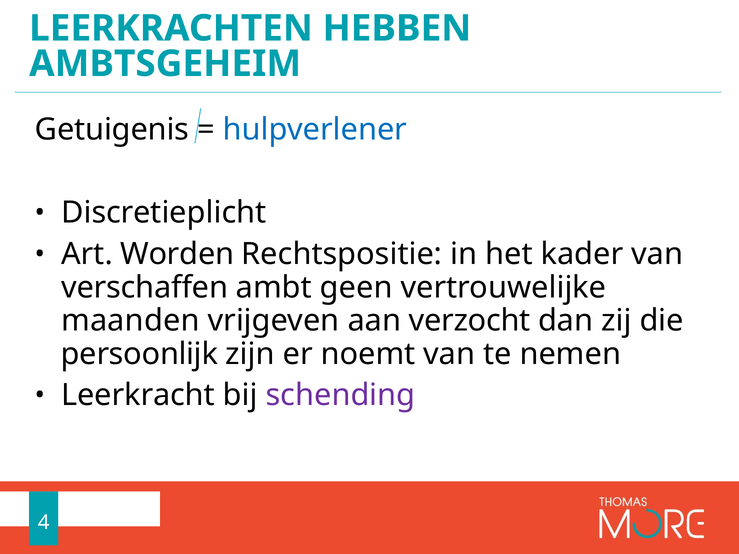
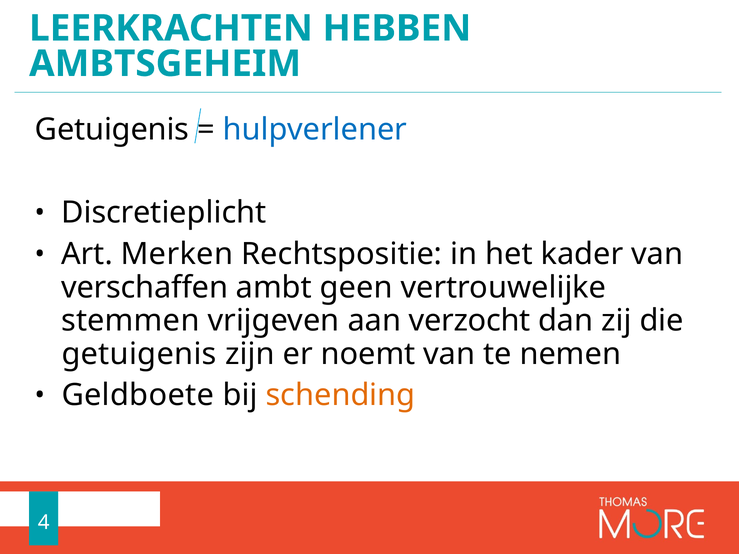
Worden: Worden -> Merken (177, 254)
maanden: maanden -> stemmen (130, 321)
persoonlijk: persoonlijk -> getuigenis (139, 354)
Leerkracht: Leerkracht -> Geldboete (138, 396)
schending colour: purple -> orange (340, 396)
